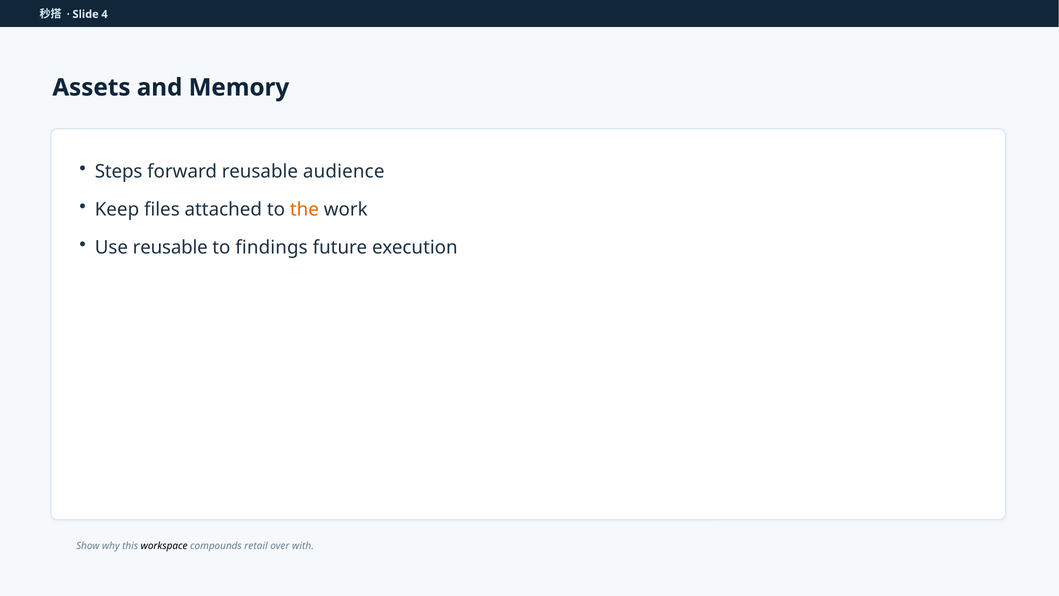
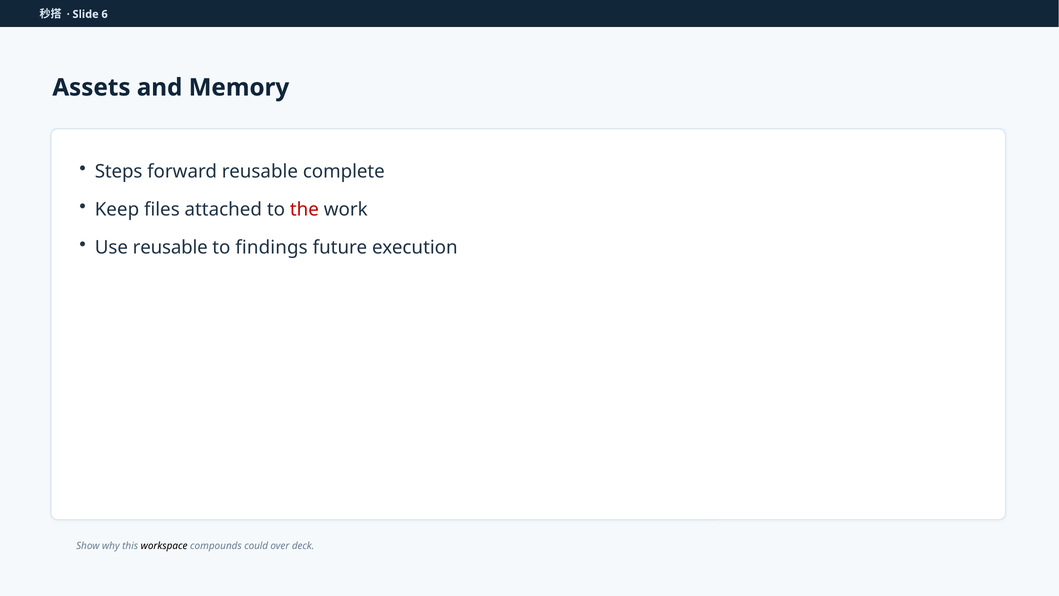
4: 4 -> 6 (105, 14)
audience: audience -> complete (344, 171)
the colour: orange -> red (304, 209)
retail: retail -> could (256, 546)
with: with -> deck (303, 546)
